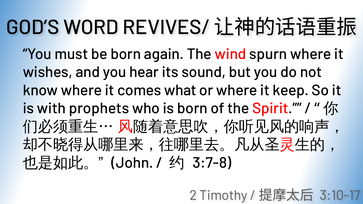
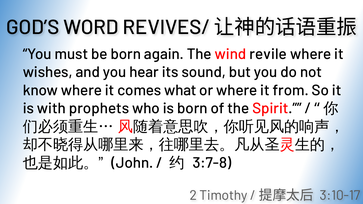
spurn: spurn -> revile (268, 54)
keep: keep -> from (291, 90)
